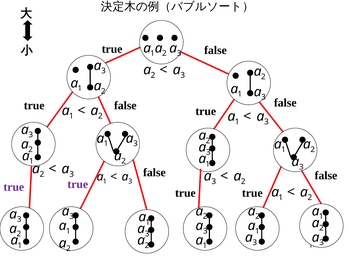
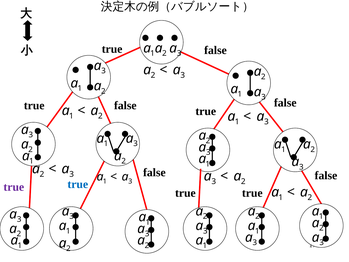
true colour: purple -> blue (78, 184)
